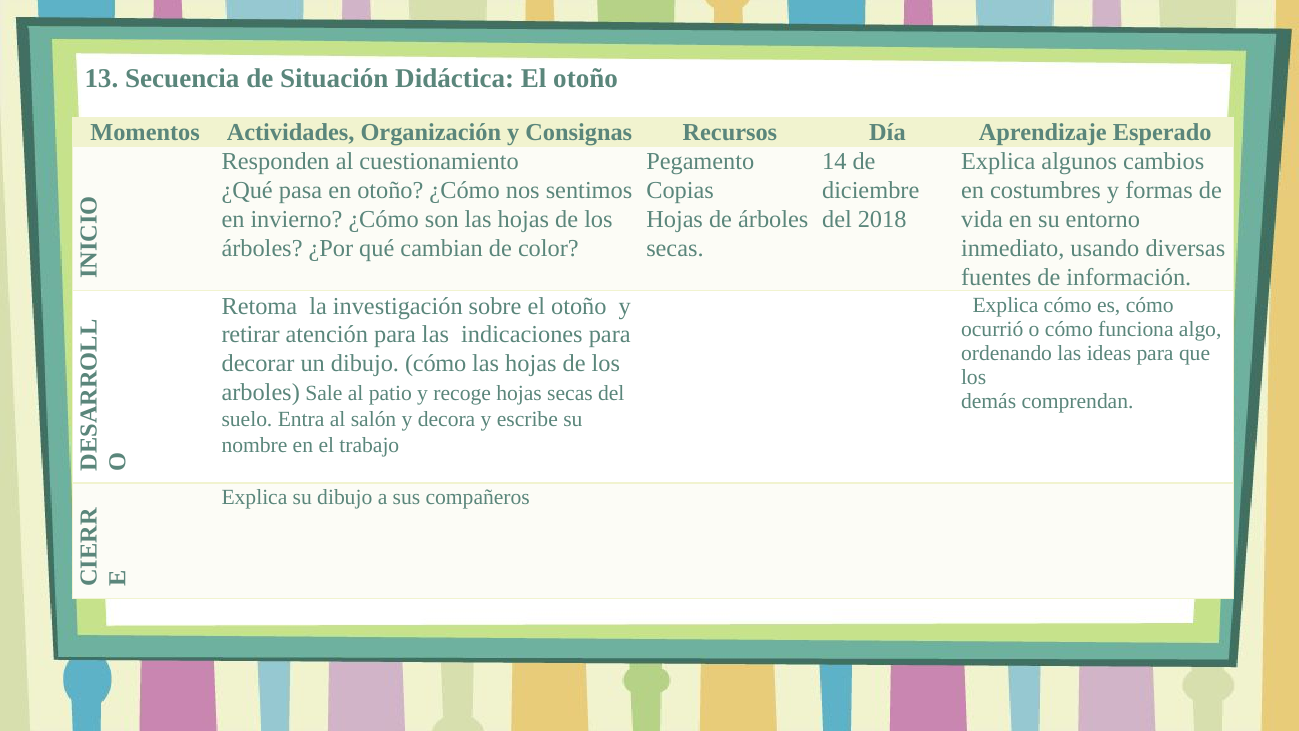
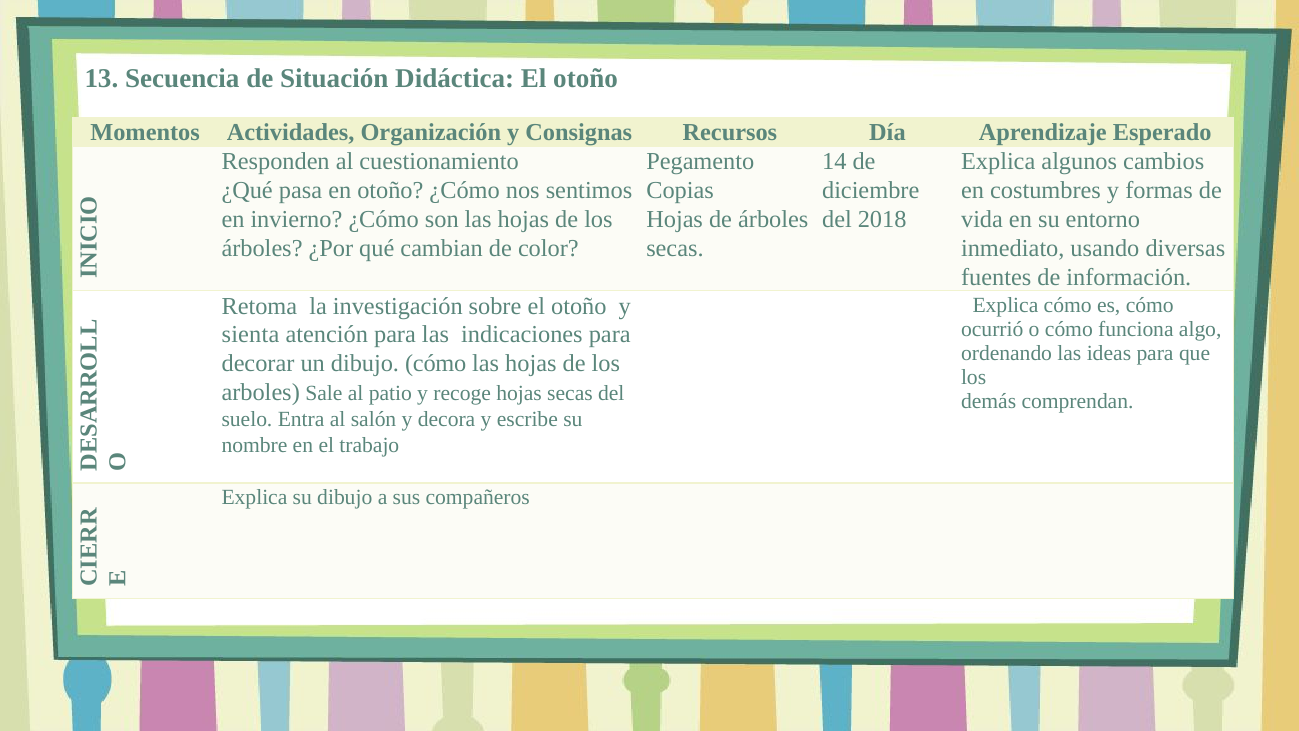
retirar: retirar -> sienta (250, 335)
